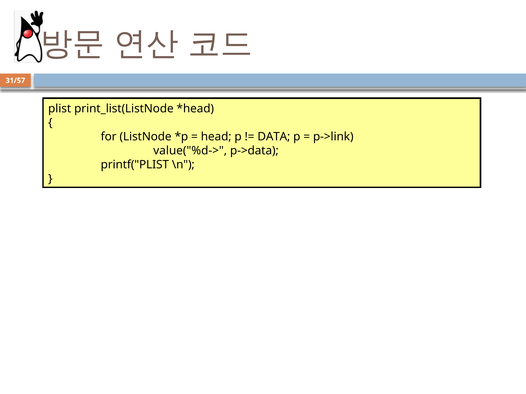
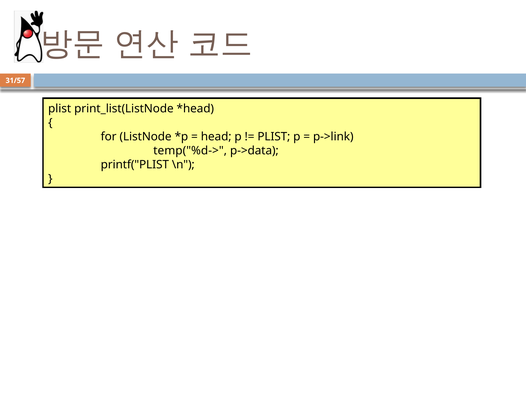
DATA: DATA -> PLIST (274, 137)
value("%d->: value("%d-> -> temp("%d-> (190, 151)
